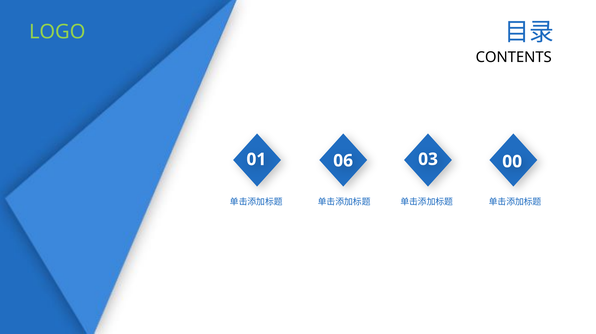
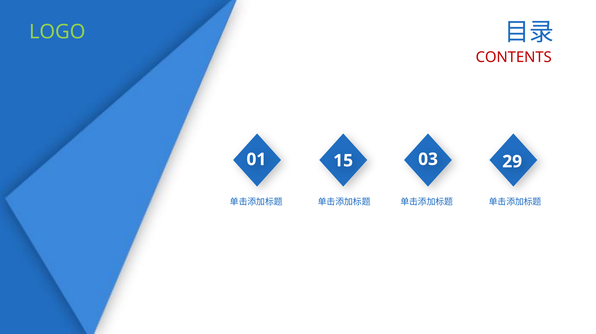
CONTENTS colour: black -> red (514, 57)
06: 06 -> 15 (343, 161)
00: 00 -> 29 (512, 161)
